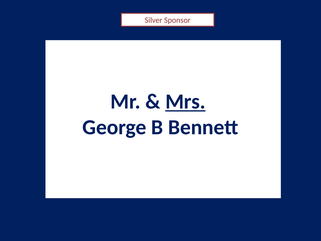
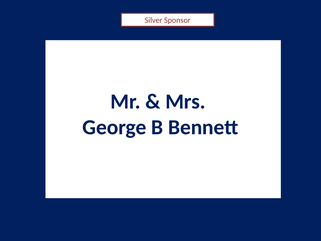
Mrs underline: present -> none (185, 101)
